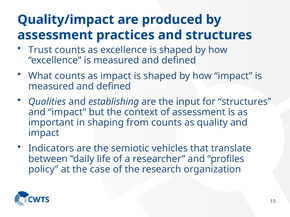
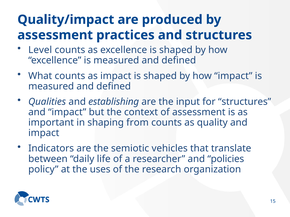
Trust: Trust -> Level (40, 50)
profiles: profiles -> policies (226, 159)
case: case -> uses (100, 170)
